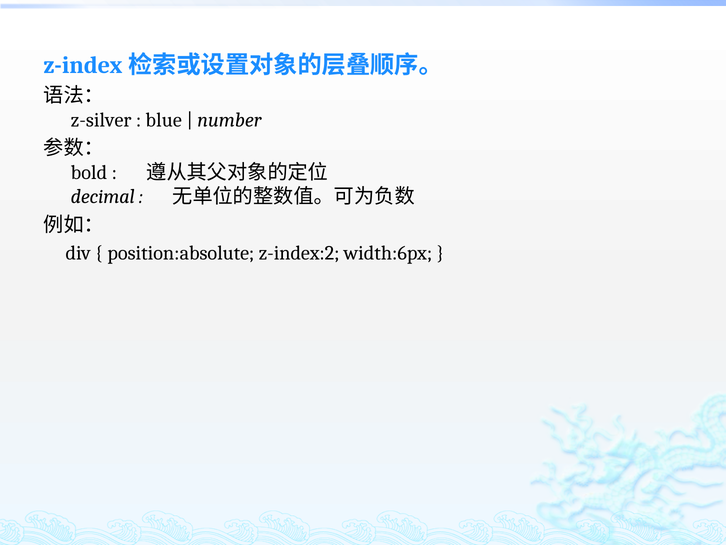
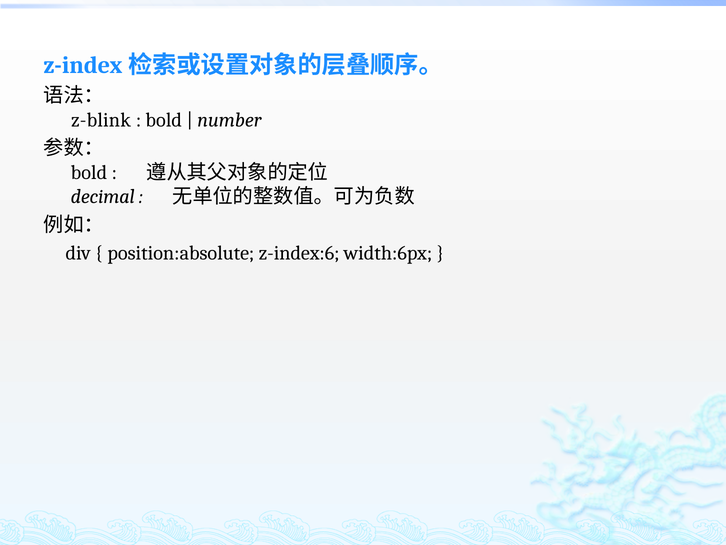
z-silver: z-silver -> z-blink (101, 120)
blue: blue -> bold (164, 120)
z-index:2: z-index:2 -> z-index:6 (299, 253)
